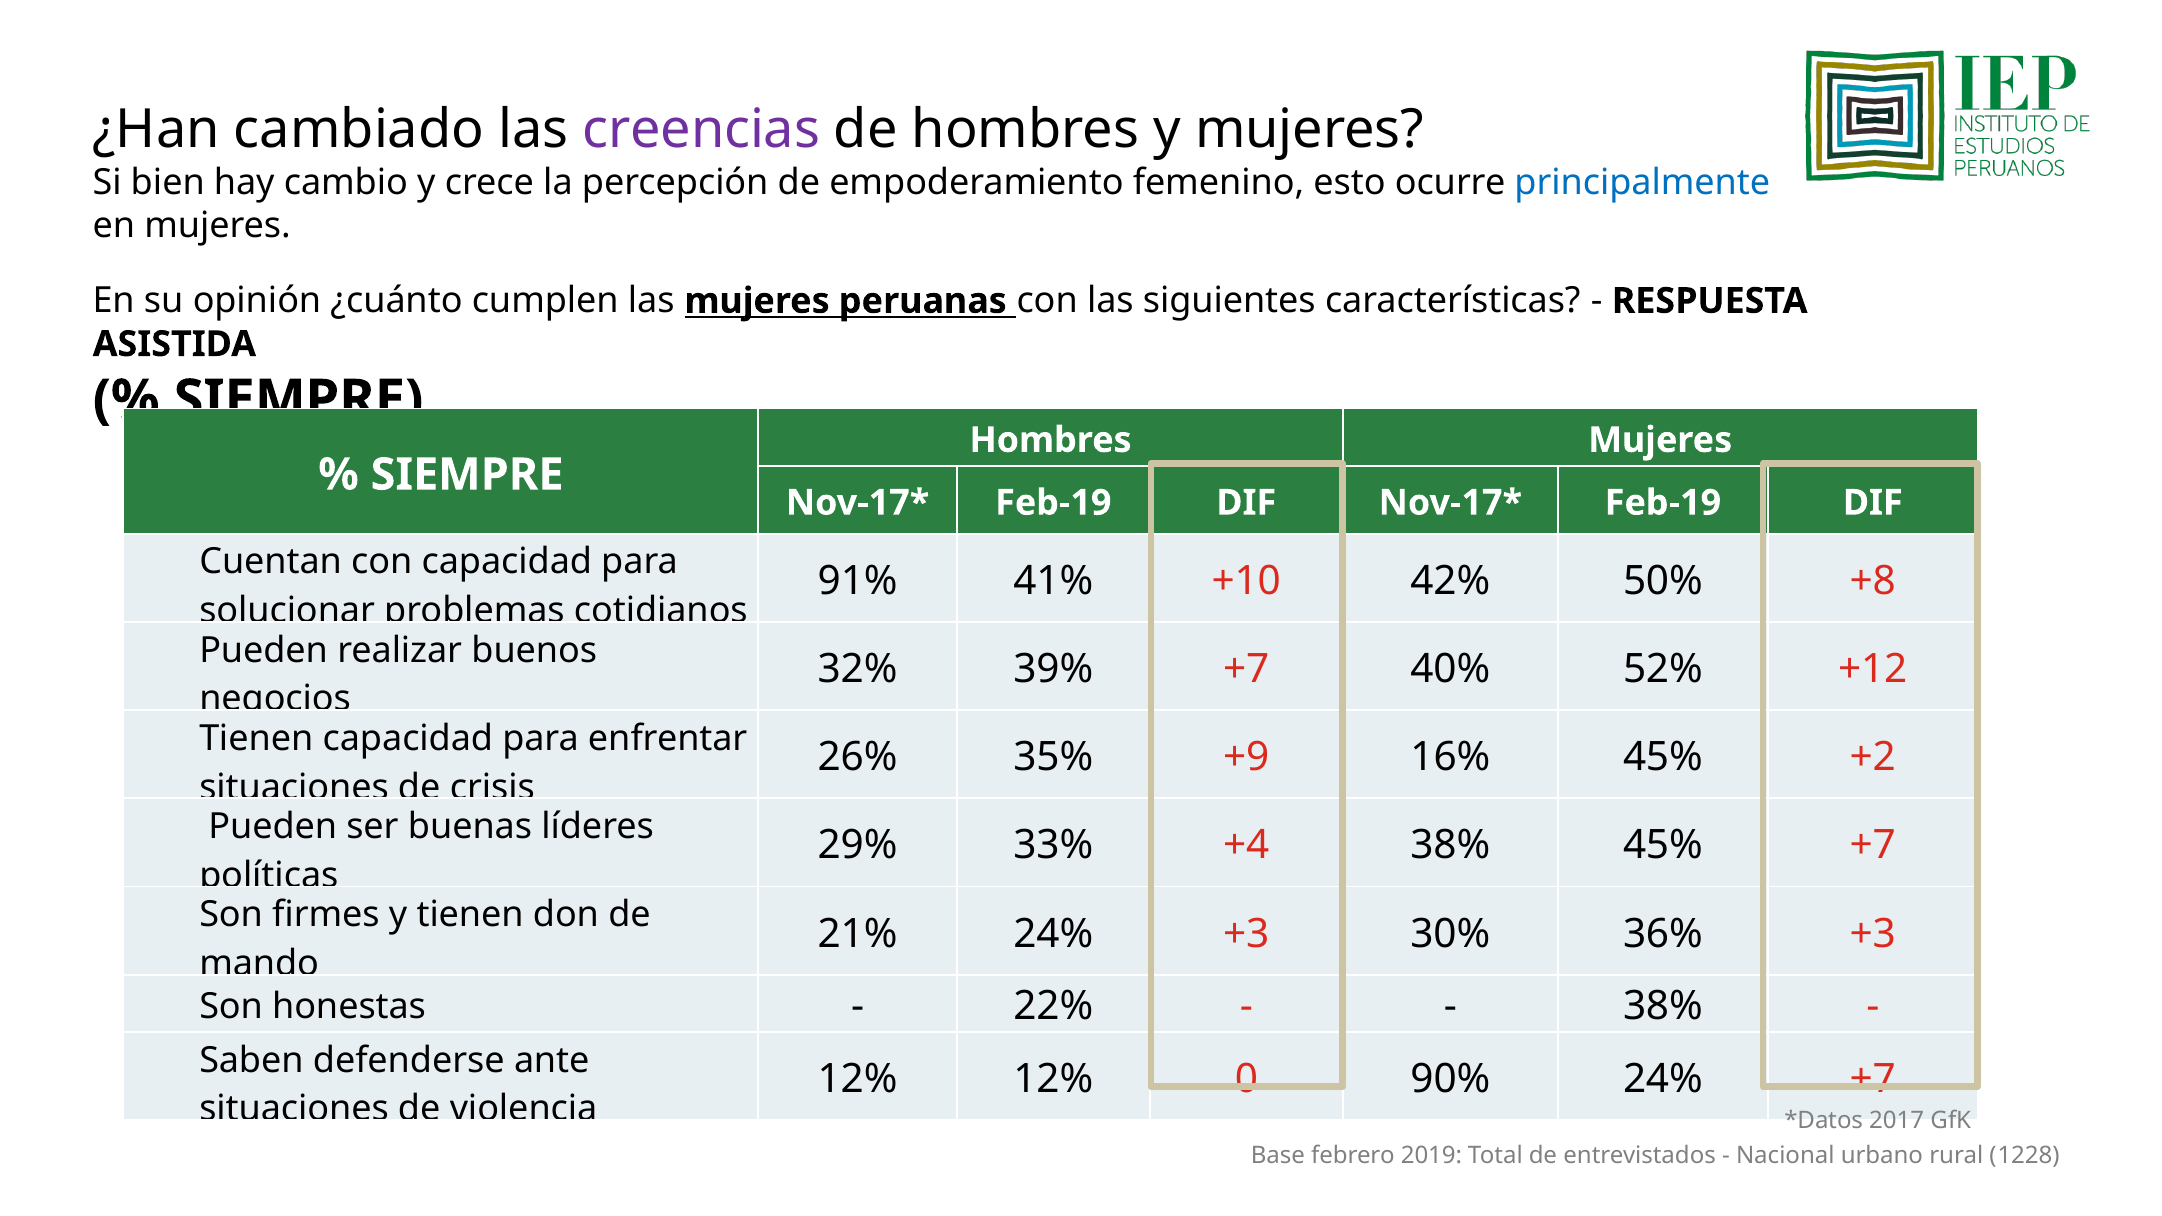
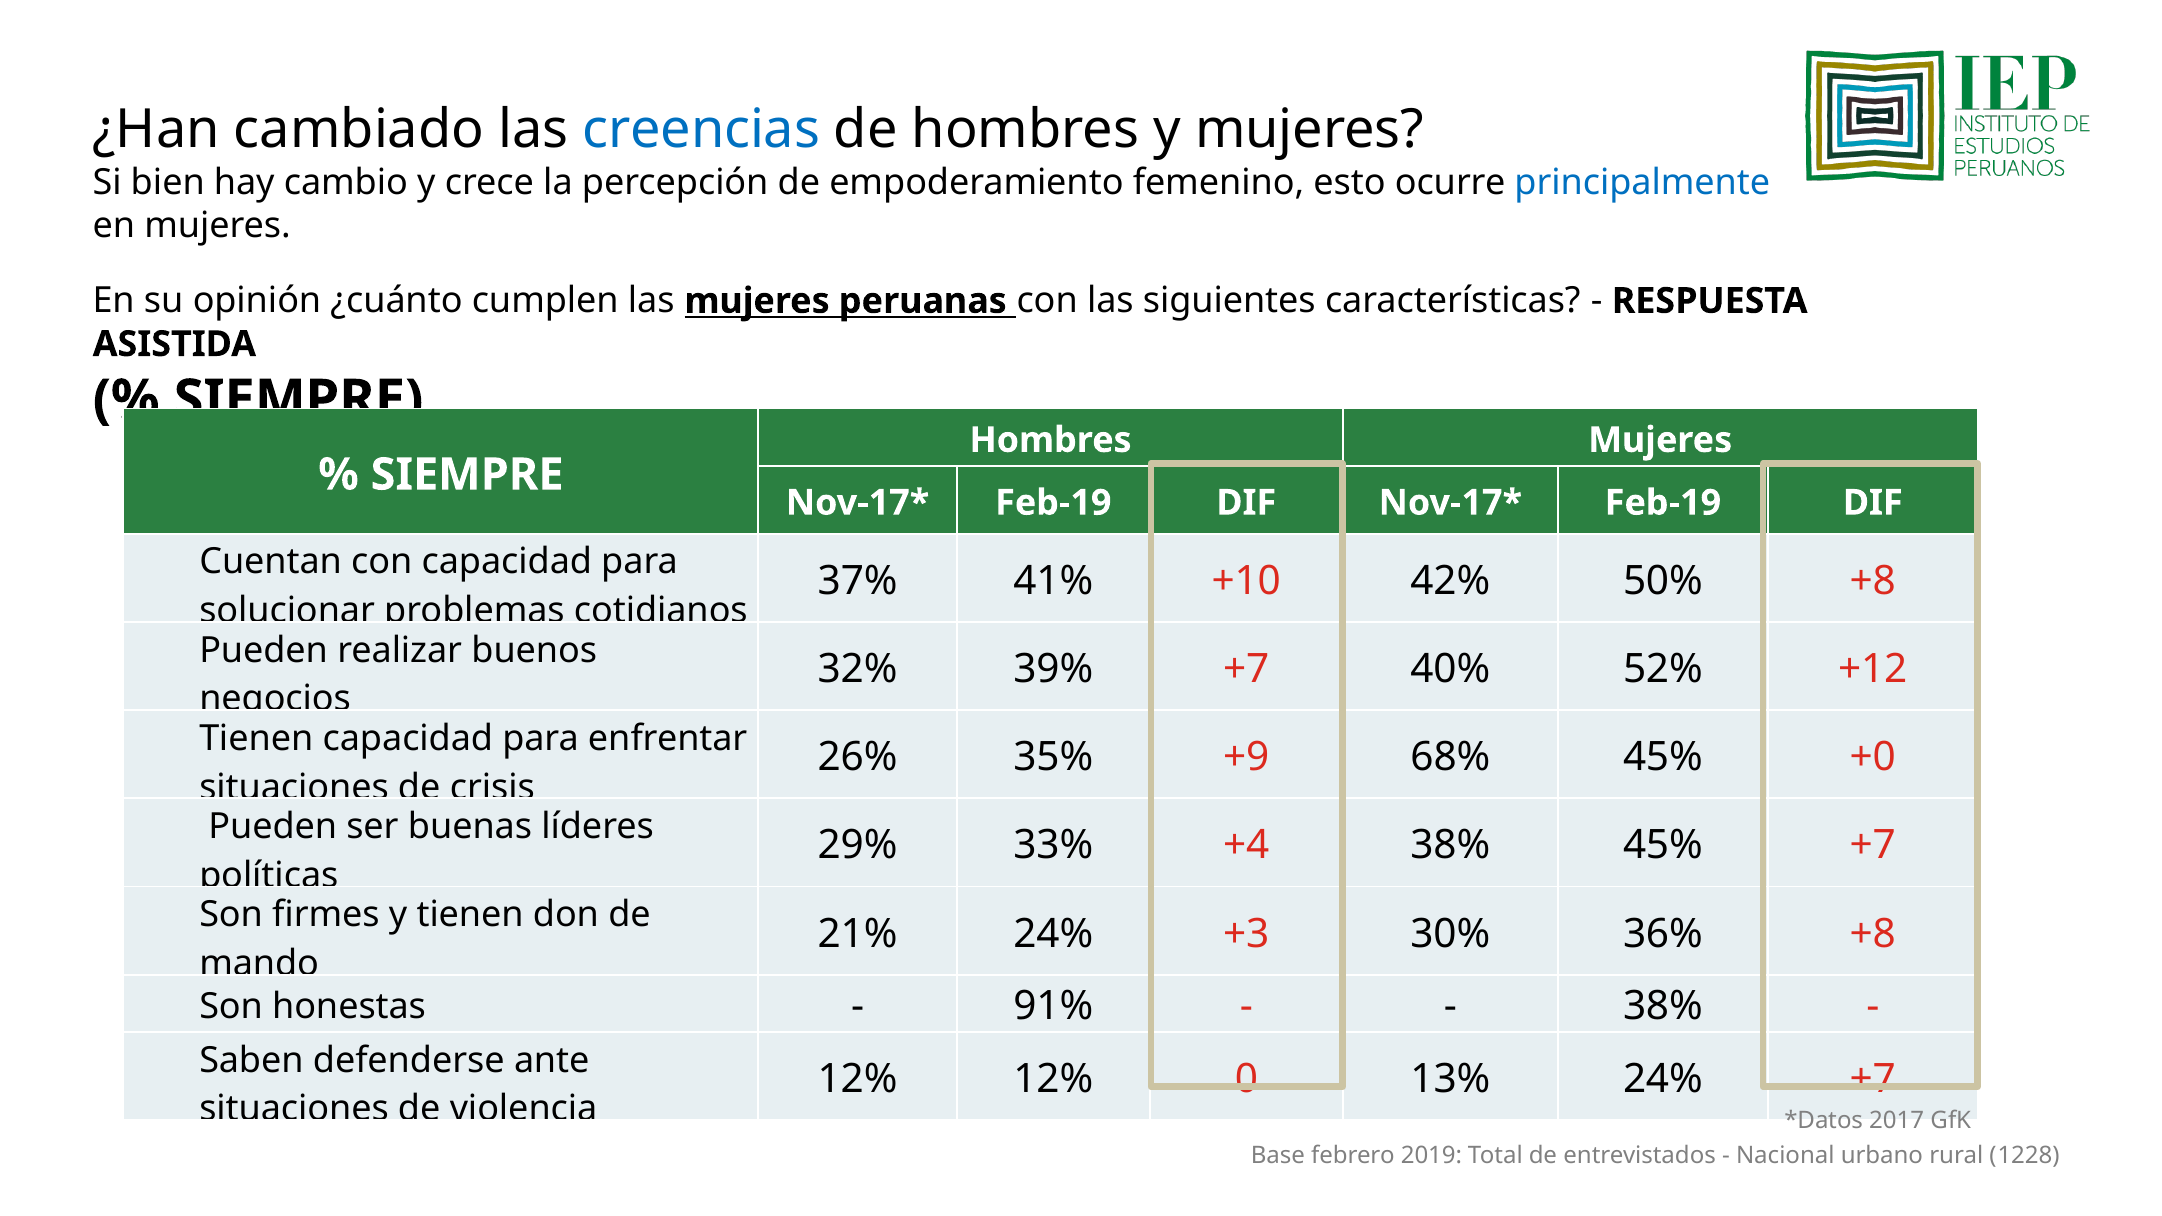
creencias colour: purple -> blue (701, 130)
91%: 91% -> 37% (858, 581)
16%: 16% -> 68% (1450, 757)
+2: +2 -> +0 (1873, 757)
36% +3: +3 -> +8 (1873, 934)
22%: 22% -> 91% (1053, 1007)
90%: 90% -> 13% (1450, 1079)
